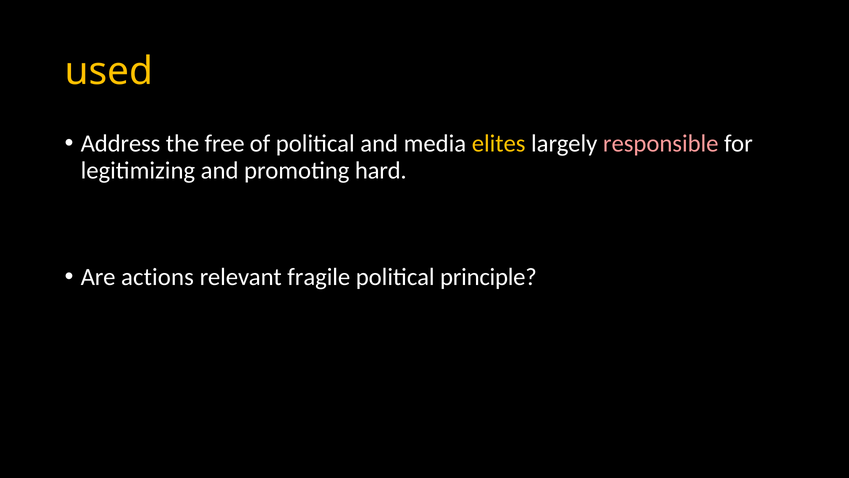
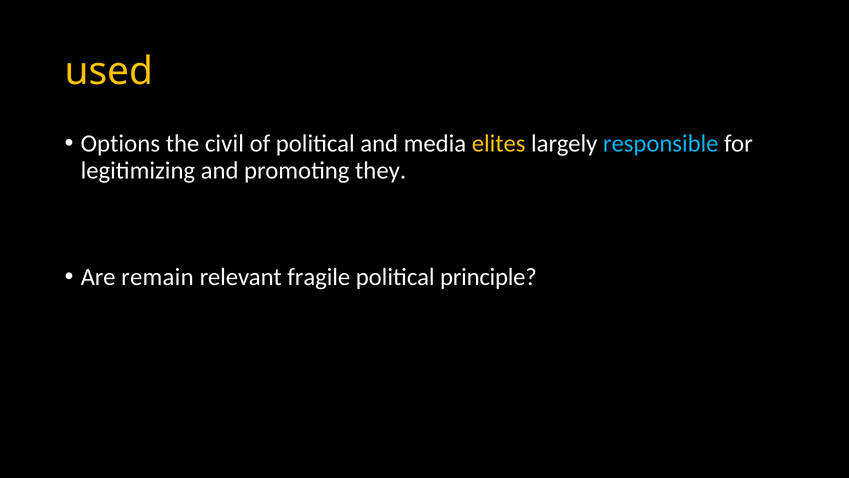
Address: Address -> Options (120, 143)
free: free -> civil (224, 143)
responsible colour: pink -> light blue (661, 143)
hard: hard -> they (381, 170)
actions: actions -> remain (157, 277)
